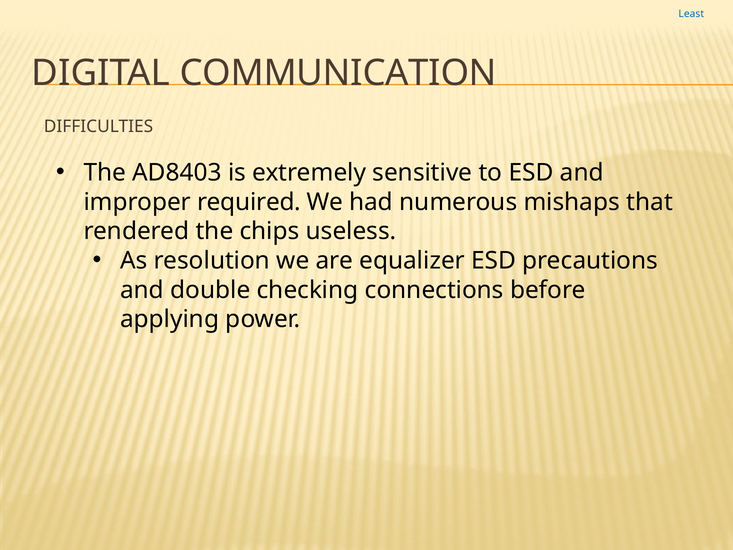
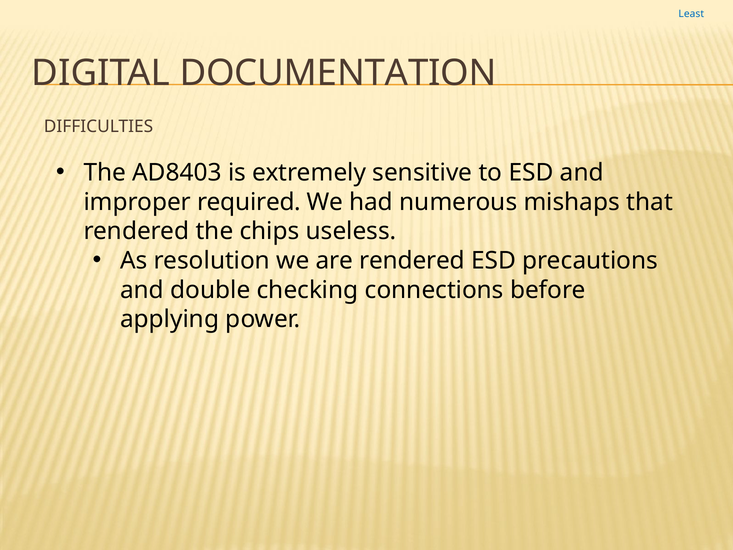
COMMUNICATION: COMMUNICATION -> DOCUMENTATION (338, 73)
are equalizer: equalizer -> rendered (412, 261)
